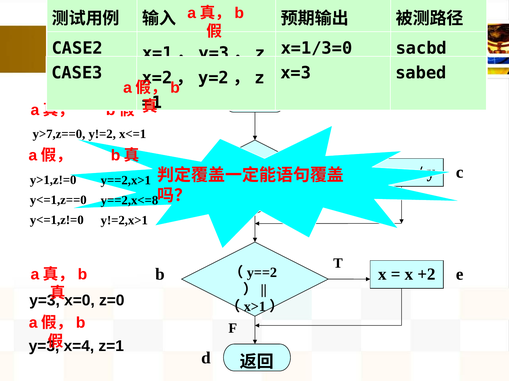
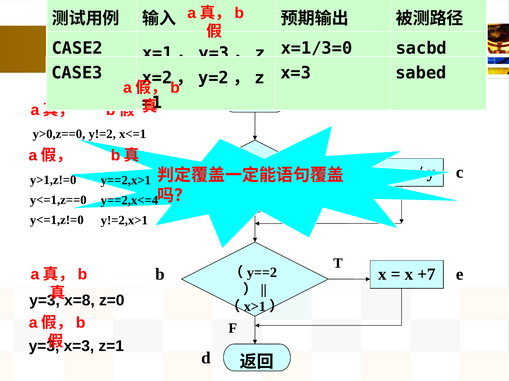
y>7,z==0: y>7,z==0 -> y>0,z==0 (59, 134)
y==2,x<=8: y==2,x<=8 -> y==2,x<=4 (129, 201)
+2: +2 -> +7 (426, 275)
x=0: x=0 -> x=8 (79, 301)
x=4: x=4 -> x=3 (79, 347)
